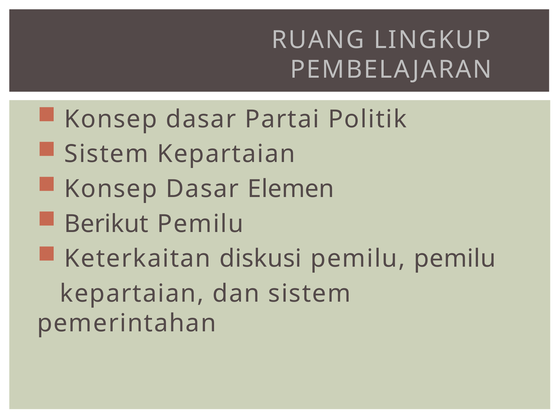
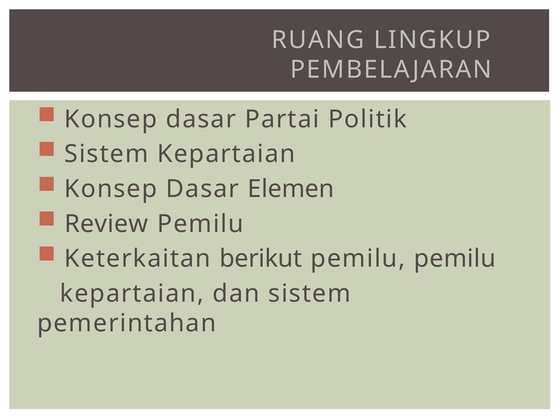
Berikut: Berikut -> Review (106, 224)
diskusi: diskusi -> berikut (261, 259)
